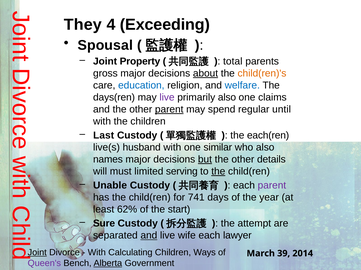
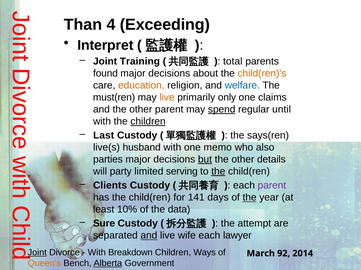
They: They -> Than (83, 25)
Spousal: Spousal -> Interpret (105, 45)
Property: Property -> Training (140, 61)
gross: gross -> found (105, 74)
about underline: present -> none (205, 74)
education colour: blue -> orange (141, 86)
days(ren: days(ren -> must(ren (114, 98)
live colour: purple -> orange (167, 98)
primarily also: also -> only (227, 98)
parent underline: present -> none (169, 110)
spend underline: none -> present (222, 110)
children underline: none -> present (148, 122)
each(ren: each(ren -> says(ren (268, 136)
similar: similar -> memo (218, 148)
names: names -> parties (108, 160)
must: must -> party (121, 172)
Unable: Unable -> Clients (110, 186)
741: 741 -> 141 (196, 198)
the underline: none -> present (250, 198)
62%: 62% -> 10% (127, 210)
start: start -> data (179, 210)
Calculating: Calculating -> Breakdown (130, 253)
39: 39 -> 92 (284, 254)
Queen's colour: purple -> orange (44, 264)
